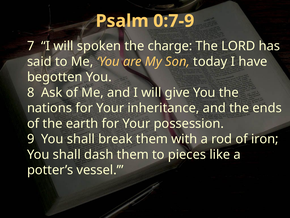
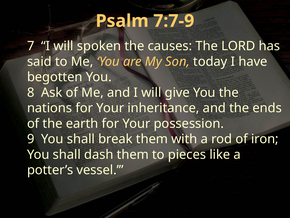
0:7-9: 0:7-9 -> 7:7-9 (174, 21)
charge: charge -> causes (170, 46)
